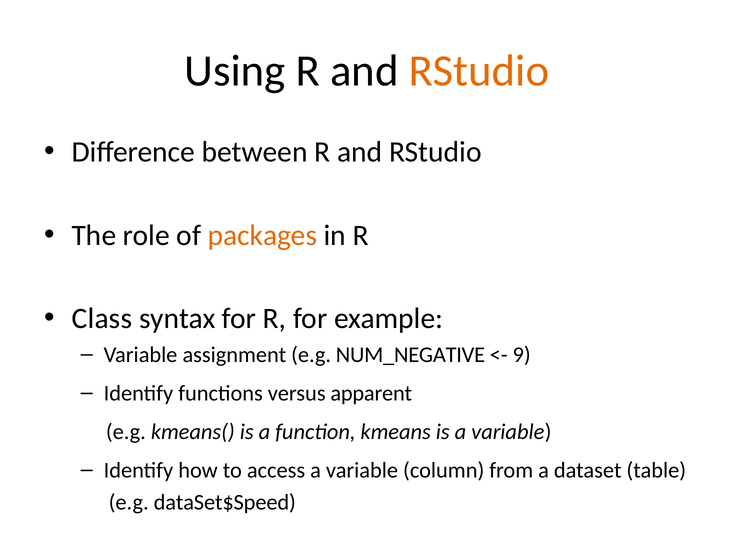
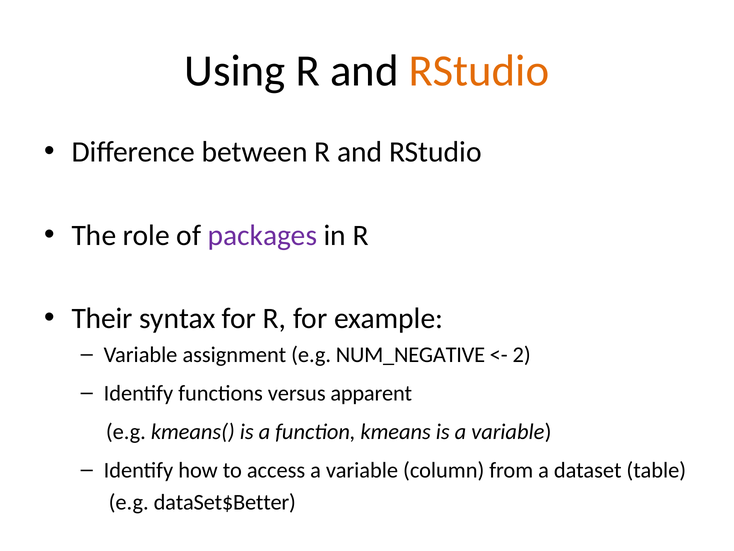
packages colour: orange -> purple (262, 235)
Class: Class -> Their (102, 318)
9: 9 -> 2 (522, 354)
dataSet$Speed: dataSet$Speed -> dataSet$Better (225, 502)
